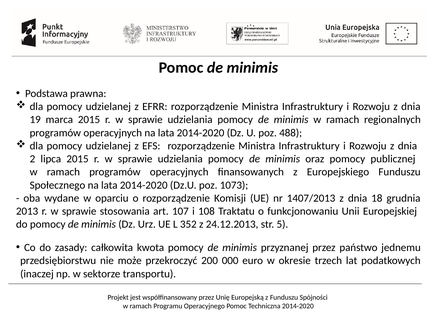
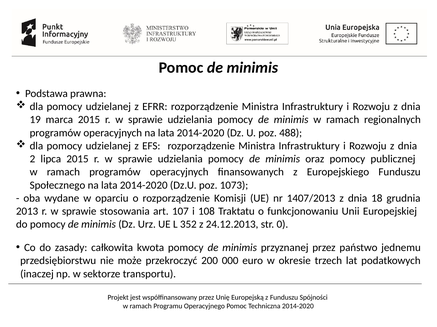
5: 5 -> 0 (282, 225)
